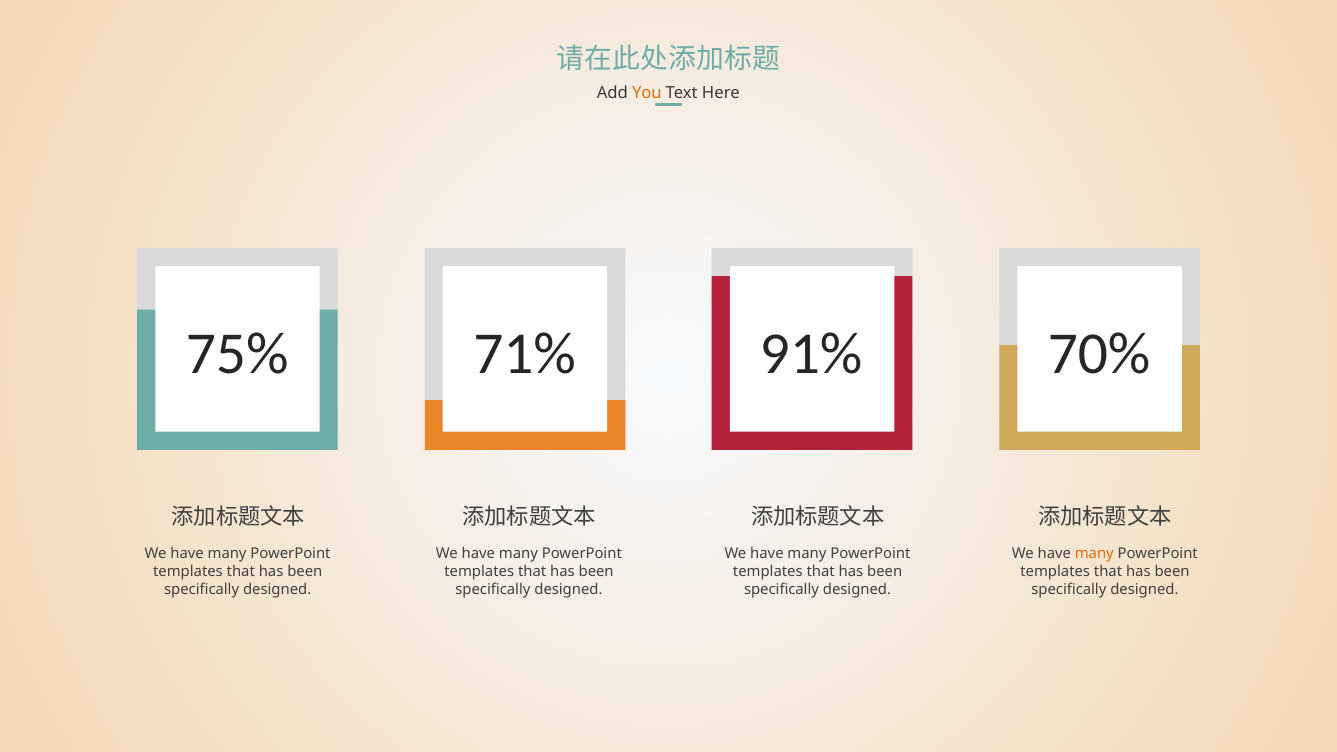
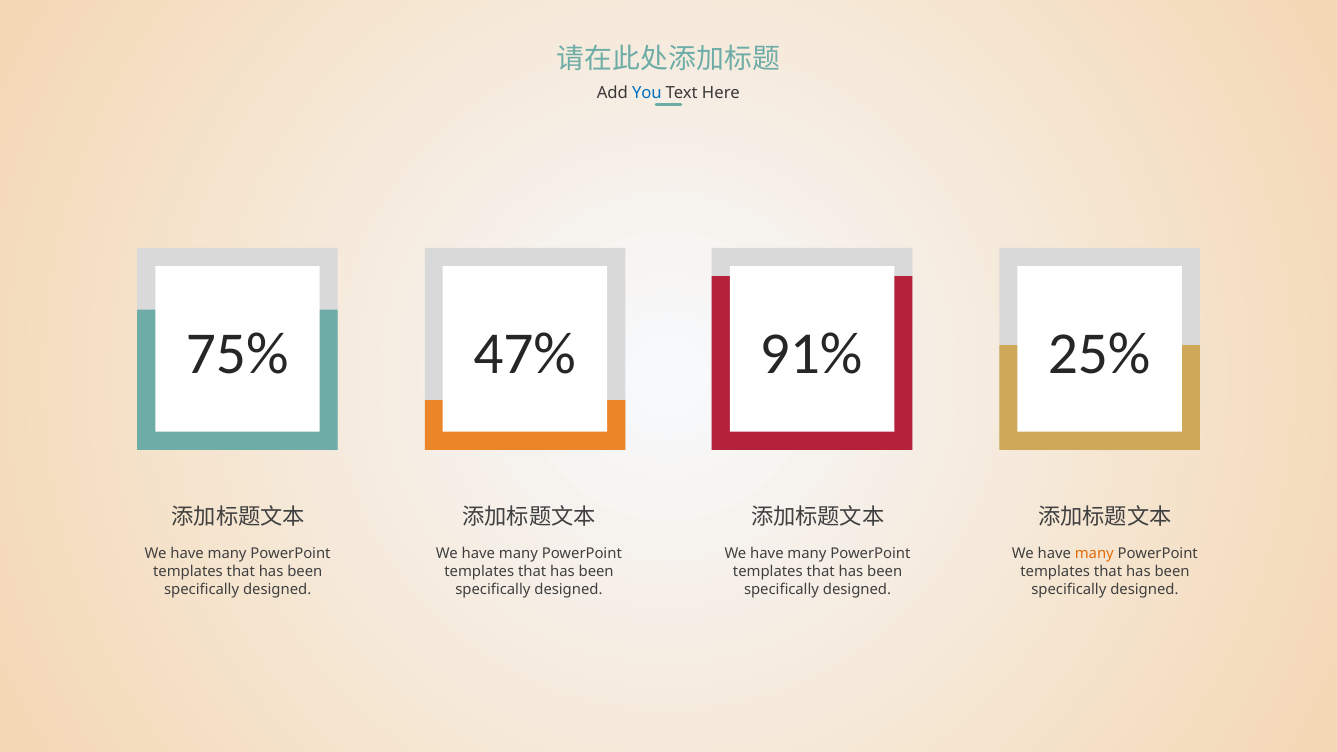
You colour: orange -> blue (647, 93)
71%: 71% -> 47% (525, 354)
70%: 70% -> 25% (1099, 354)
